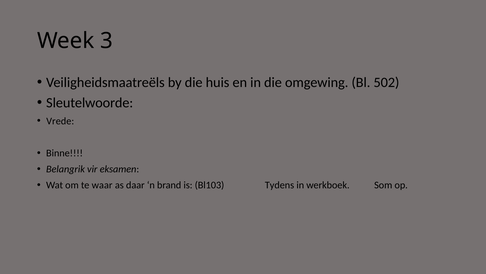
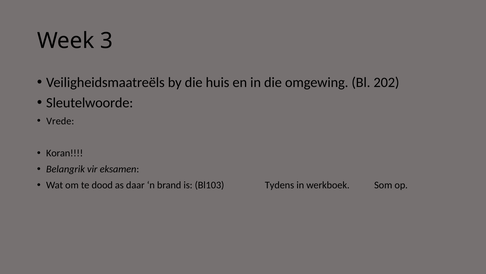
502: 502 -> 202 (386, 82)
Binne: Binne -> Koran (65, 153)
waar: waar -> dood (102, 185)
